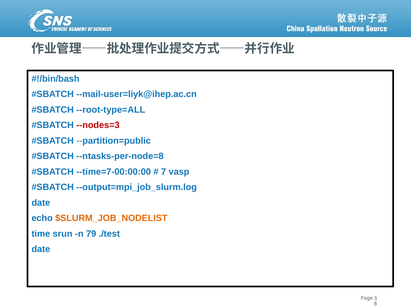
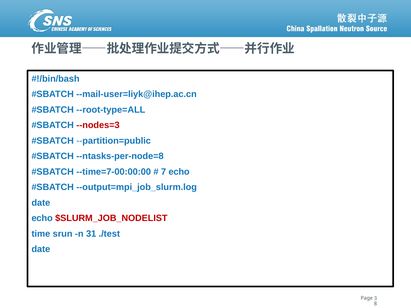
7 vasp: vasp -> echo (179, 172)
$SLURM_JOB_NODELIST colour: orange -> red (111, 218)
79: 79 -> 31 (91, 234)
